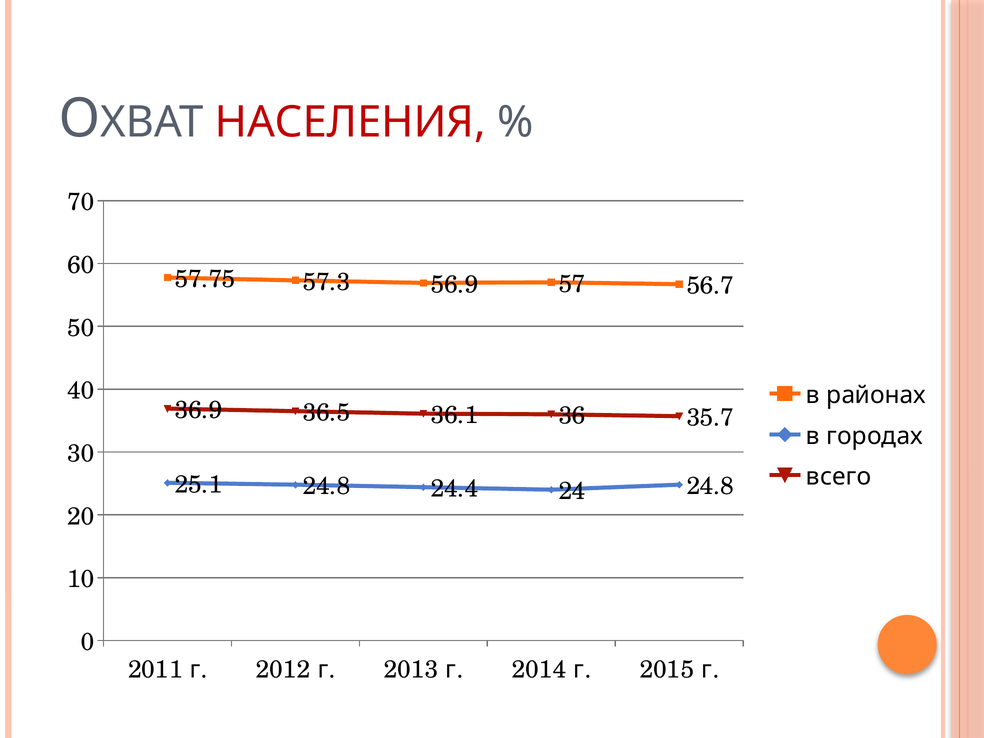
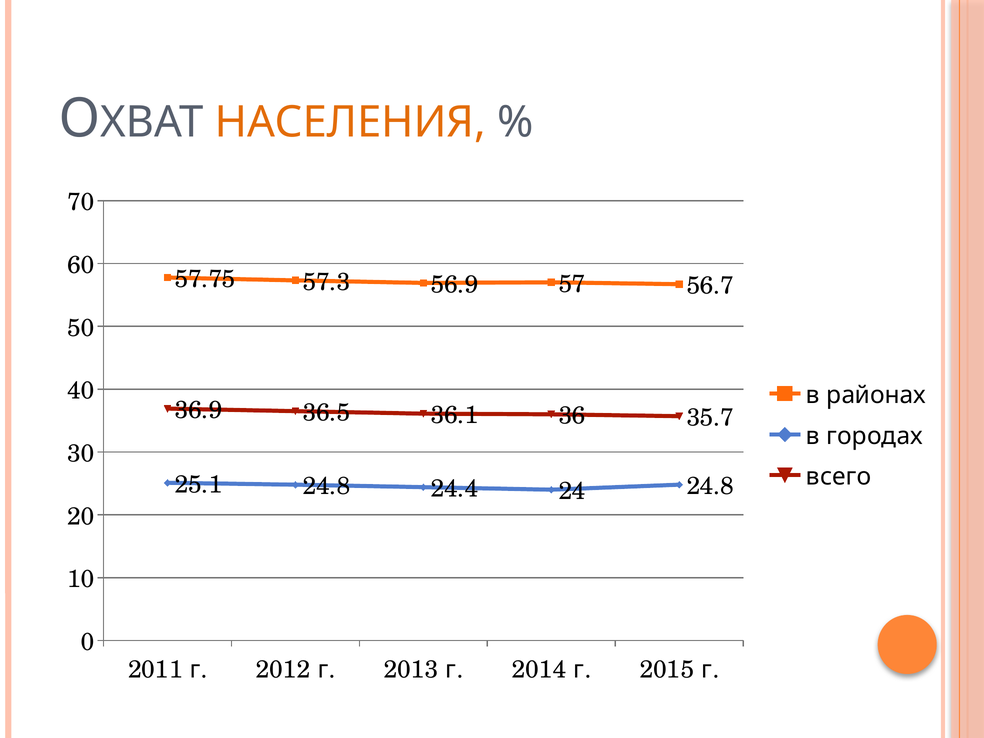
НАСЕЛЕНИЯ colour: red -> orange (350, 122)
